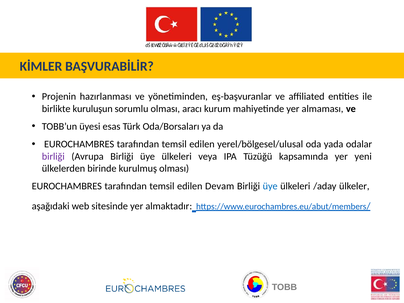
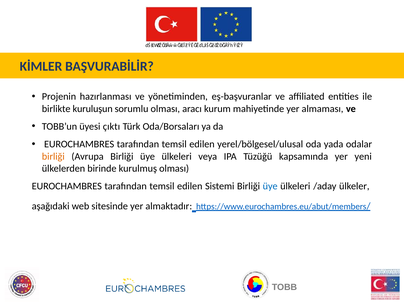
esas: esas -> çıktı (111, 126)
birliği colour: purple -> orange (53, 156)
Devam: Devam -> Sistemi (220, 186)
